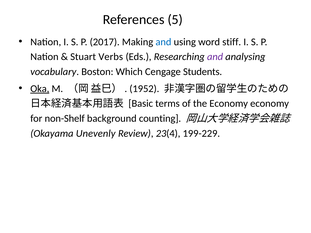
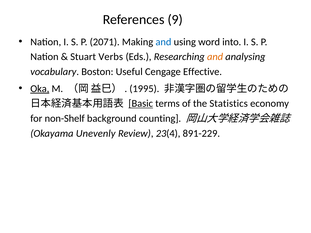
5: 5 -> 9 (175, 20)
2017: 2017 -> 2071 (105, 42)
stiff: stiff -> into (232, 42)
and colour: purple -> orange (215, 57)
Which: Which -> Useful (129, 72)
Students: Students -> Effective (203, 72)
1952: 1952 -> 1995 (144, 89)
Basic underline: none -> present (141, 104)
the Economy: Economy -> Statistics (229, 104)
199-229: 199-229 -> 891-229 (201, 134)
